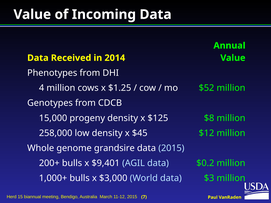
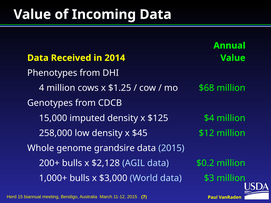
$52: $52 -> $68 (206, 88)
progeny: progeny -> imputed (87, 118)
$8: $8 -> $4 (209, 118)
$9,401: $9,401 -> $2,128 (106, 163)
